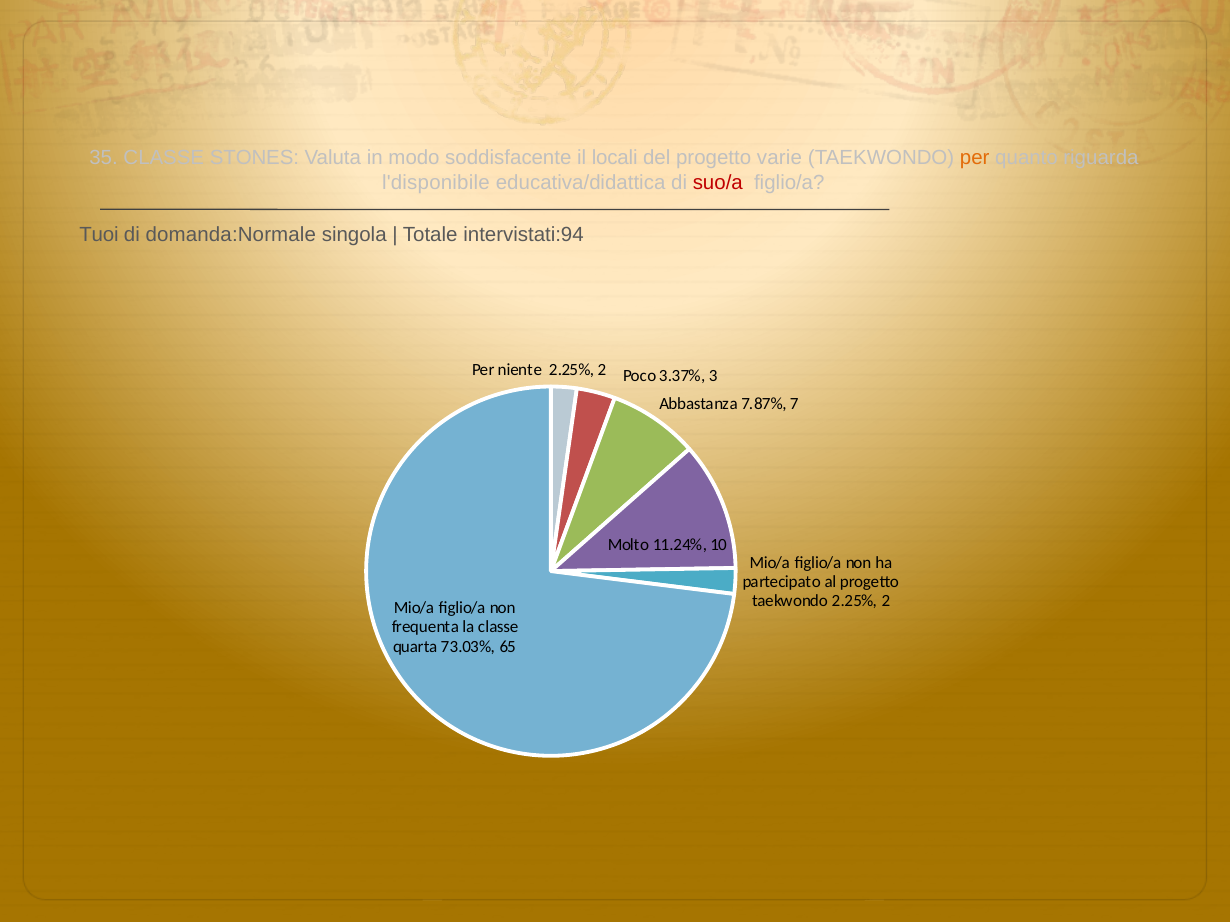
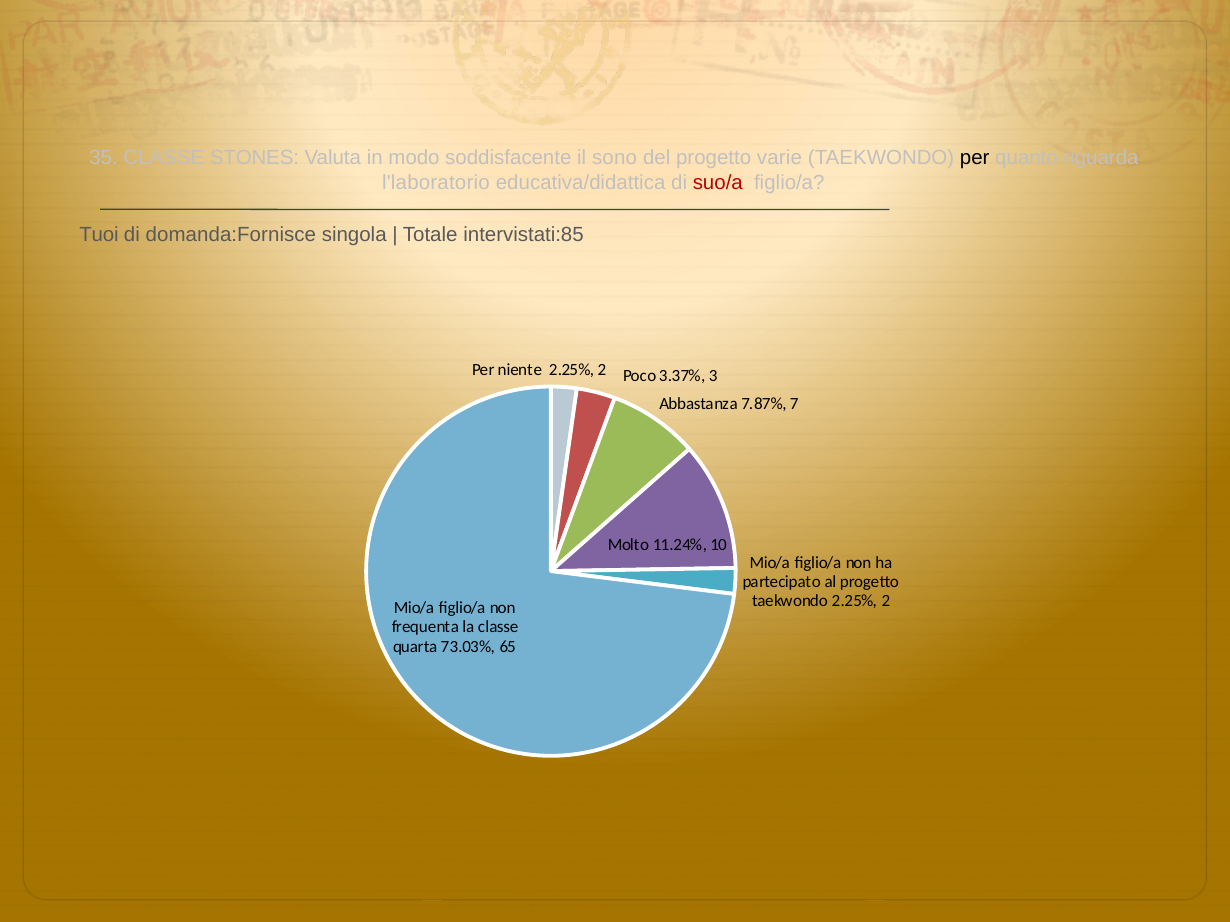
locali: locali -> sono (615, 158)
per colour: orange -> black (975, 158)
l'disponibile: l'disponibile -> l'laboratorio (436, 183)
domanda:Normale: domanda:Normale -> domanda:Fornisce (231, 235)
intervistati:94: intervistati:94 -> intervistati:85 (524, 235)
